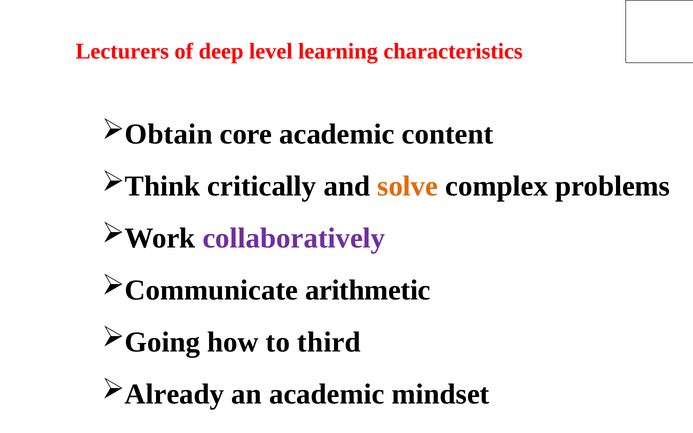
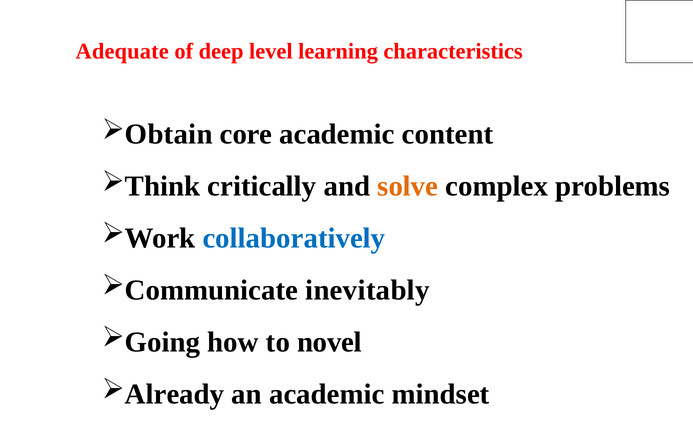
Lecturers: Lecturers -> Adequate (122, 52)
collaboratively colour: purple -> blue (294, 238)
arithmetic: arithmetic -> inevitably (367, 290)
third: third -> novel (329, 342)
